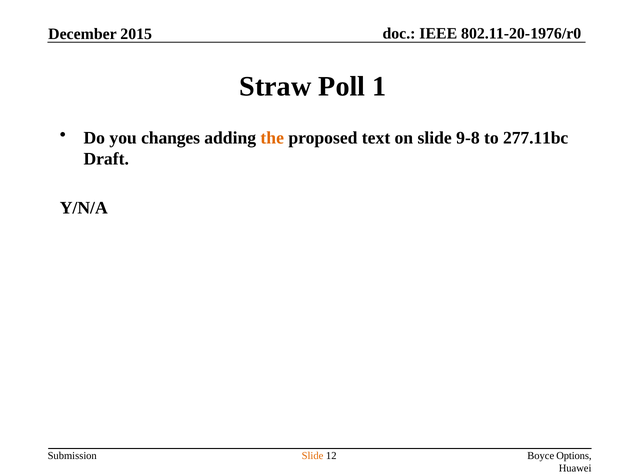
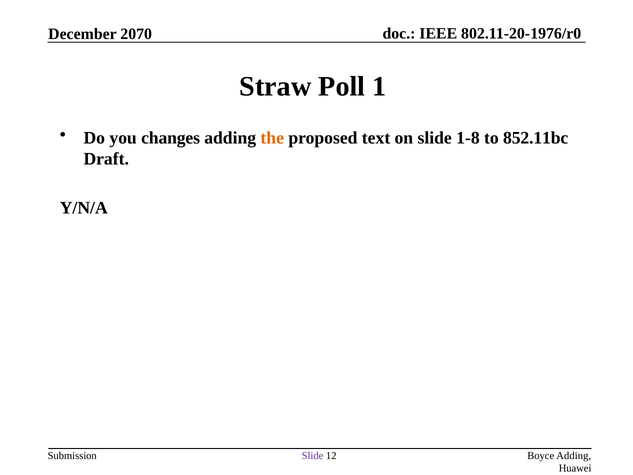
2015: 2015 -> 2070 (136, 34)
9-8: 9-8 -> 1-8 (468, 138)
277.11bc: 277.11bc -> 852.11bc (536, 138)
Slide colour: orange -> purple (313, 455)
Boyce Options: Options -> Adding (574, 455)
